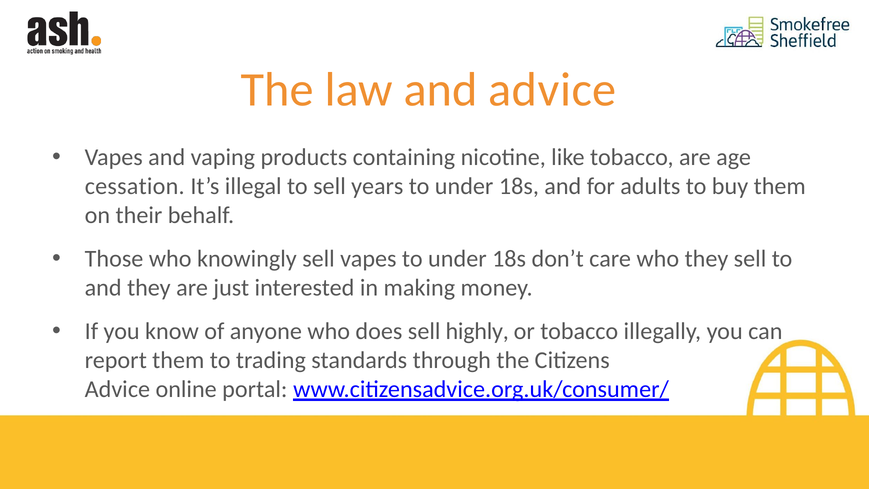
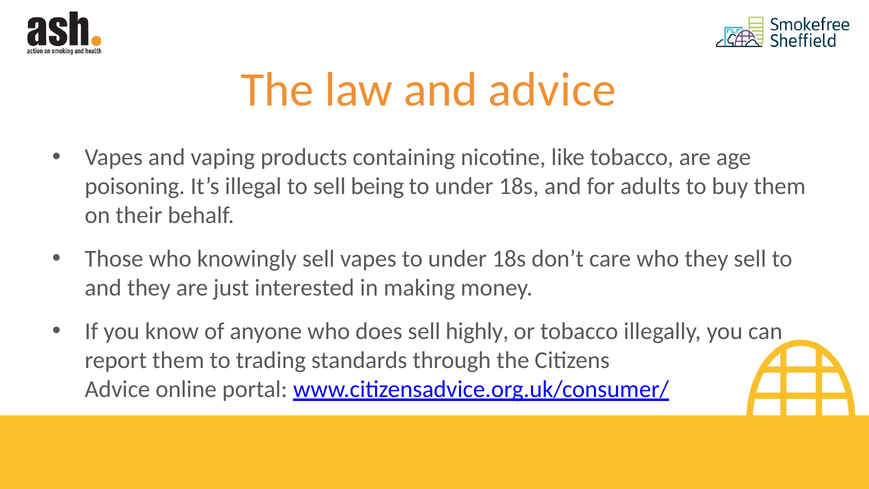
cessation: cessation -> poisoning (135, 186)
years: years -> being (377, 186)
